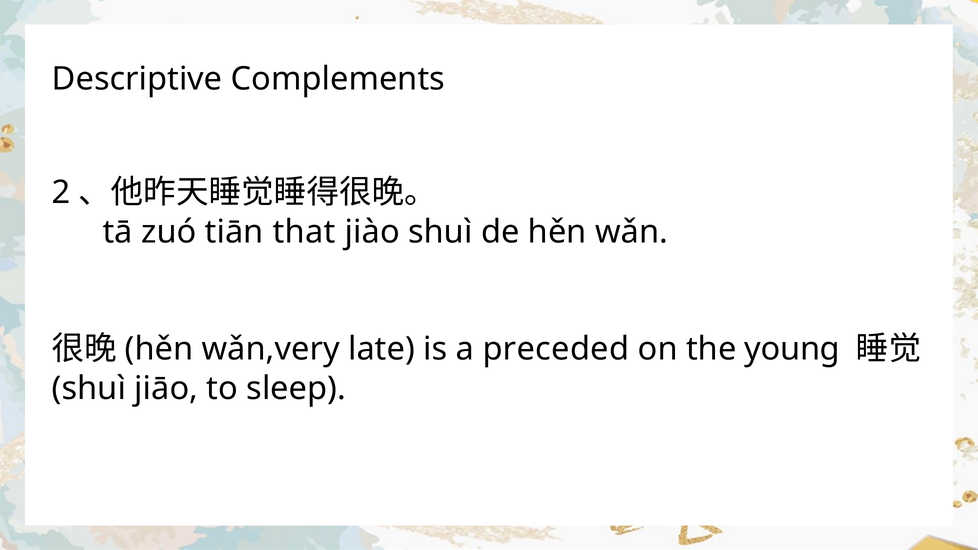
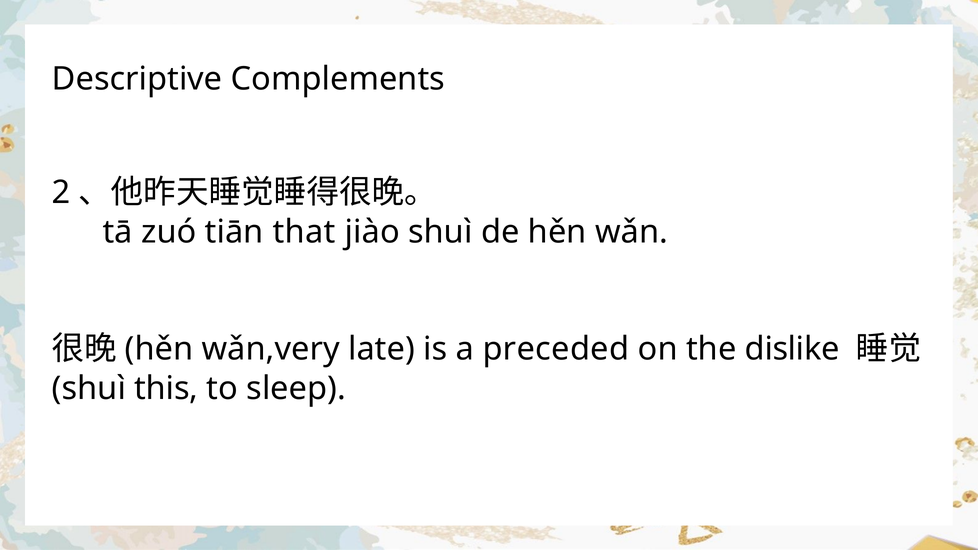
young: young -> dislike (792, 349)
jiāo: jiāo -> this (166, 388)
